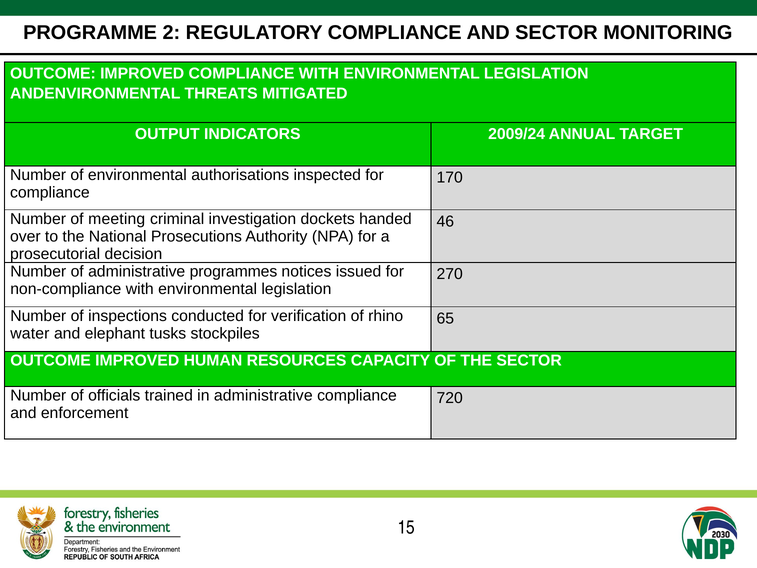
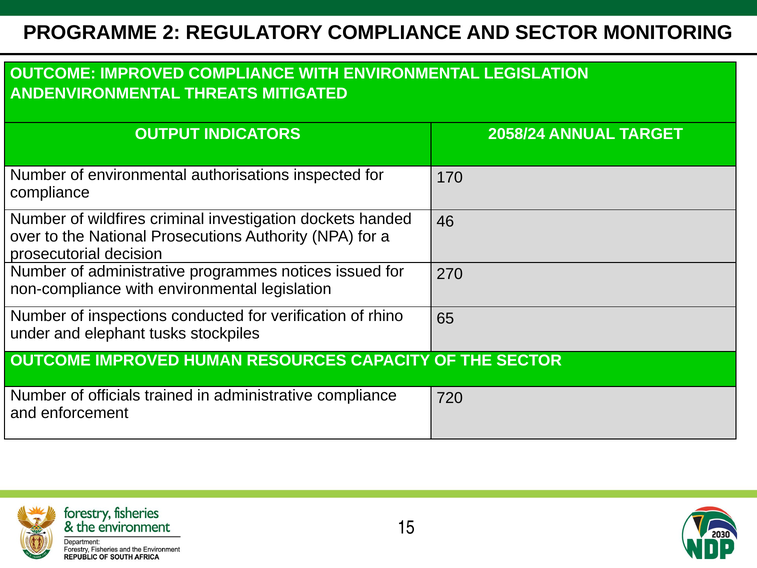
2009/24: 2009/24 -> 2058/24 (517, 134)
meeting: meeting -> wildfires (117, 219)
water: water -> under (30, 333)
